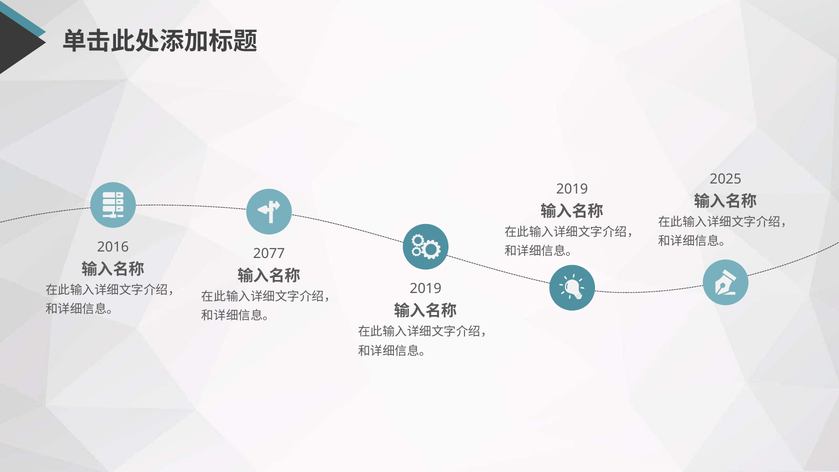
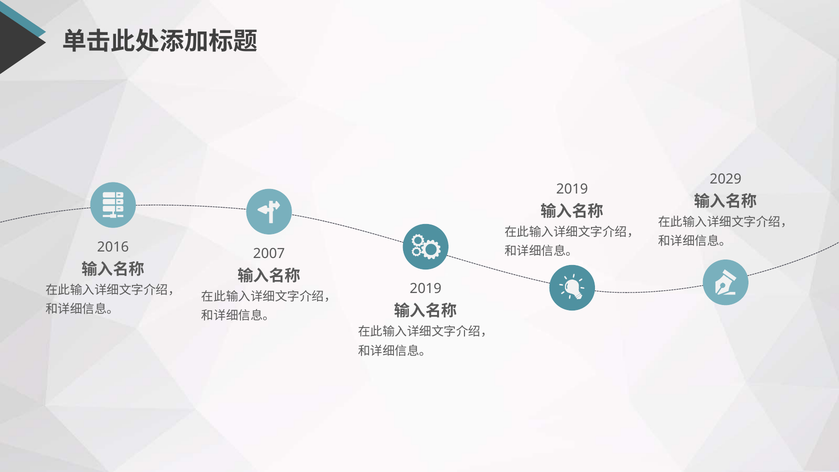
2025: 2025 -> 2029 (726, 179)
2077: 2077 -> 2007 (269, 254)
